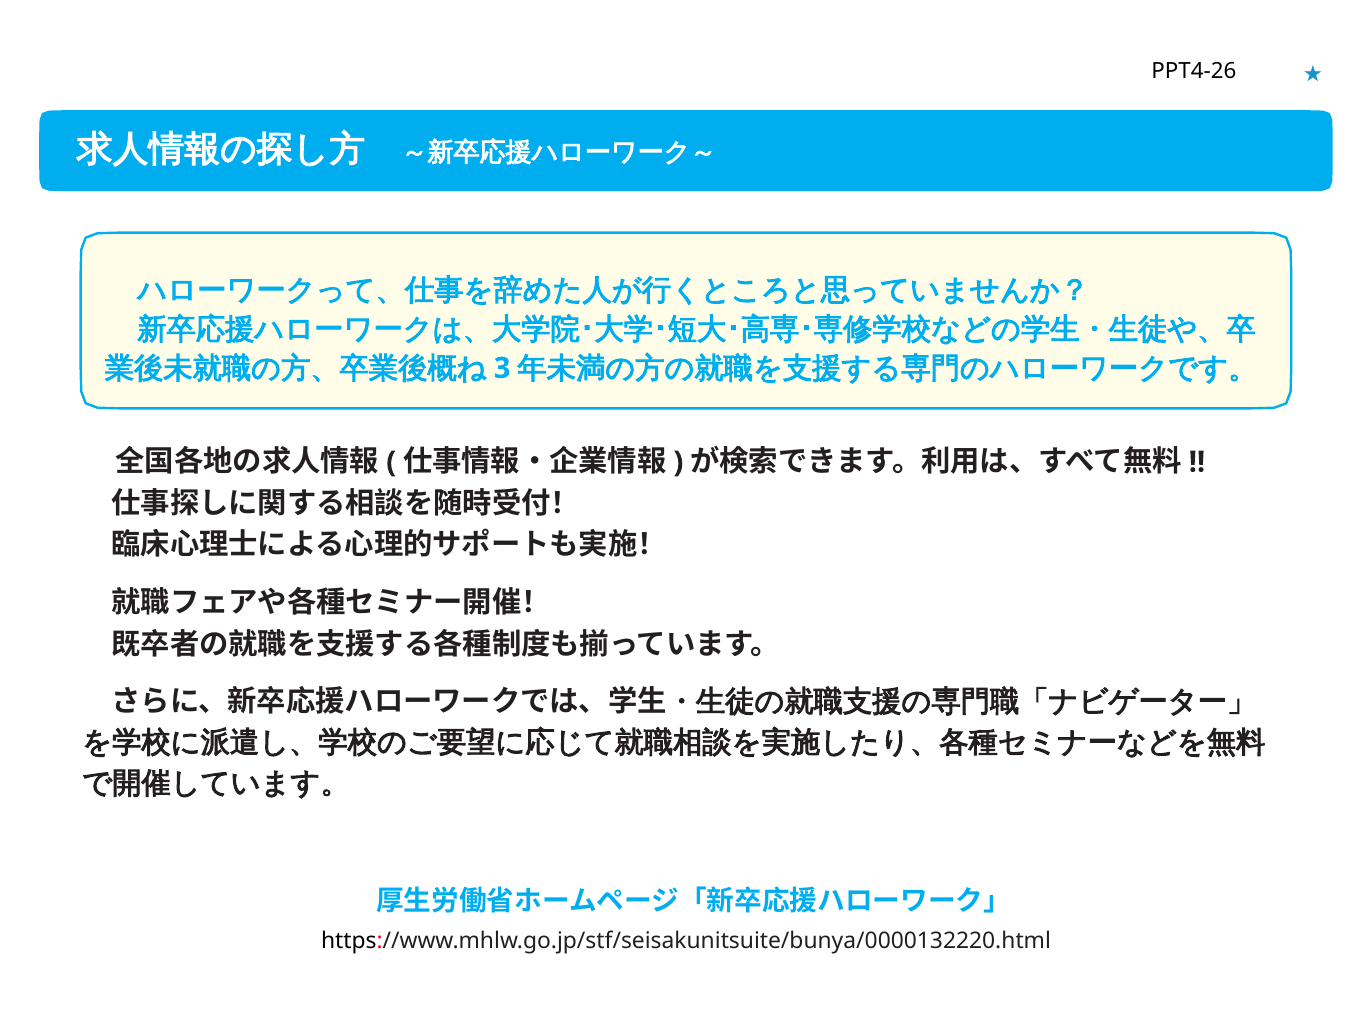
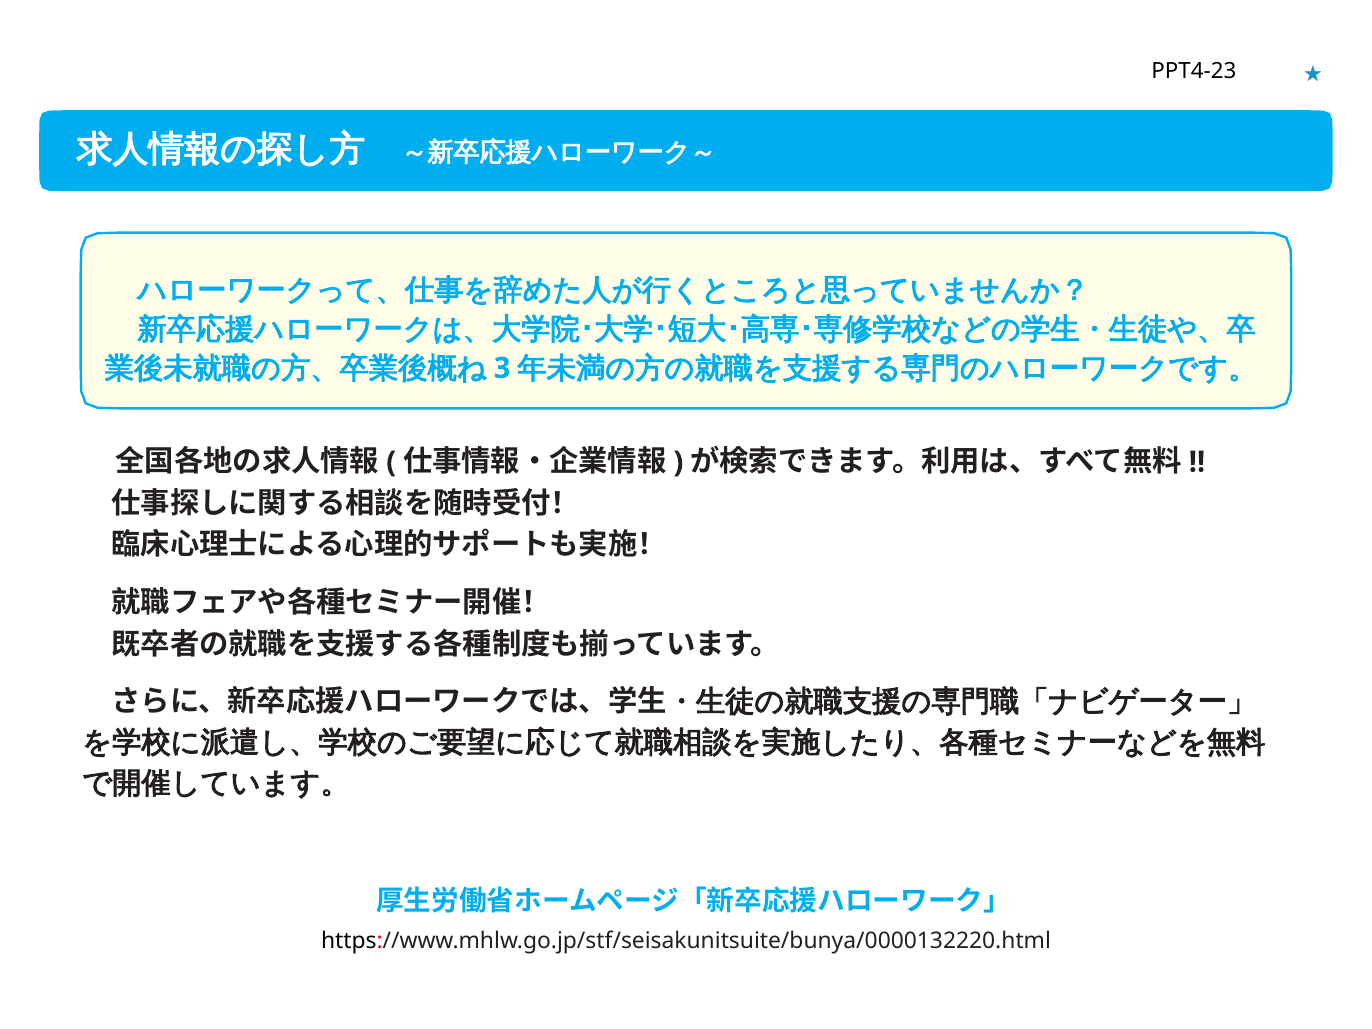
PPT4-26: PPT4-26 -> PPT4-23 (1194, 72)
